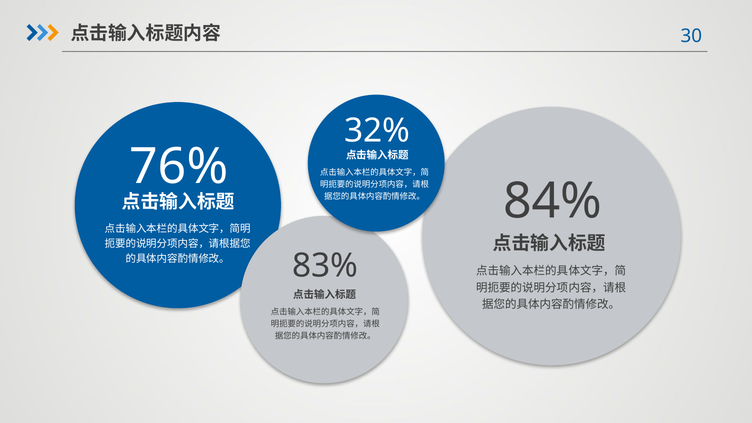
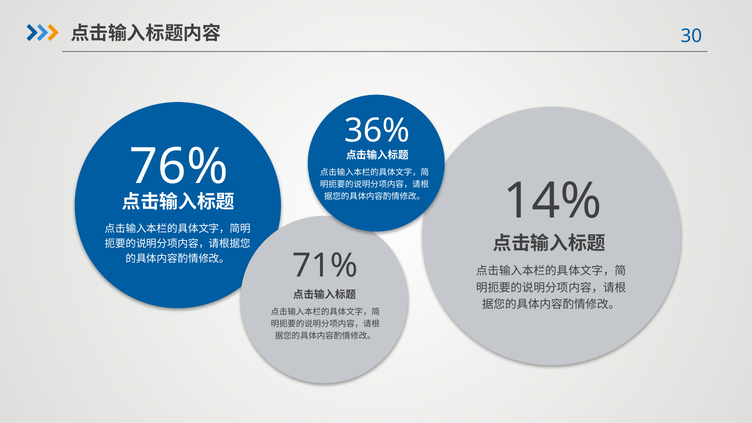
32%: 32% -> 36% (377, 131)
84%: 84% -> 14% (553, 201)
83%: 83% -> 71% (325, 266)
